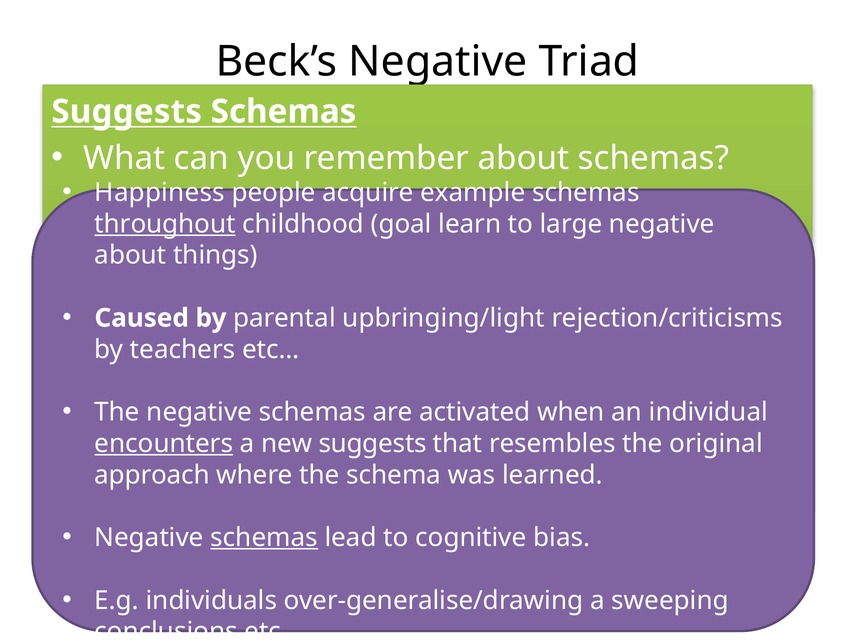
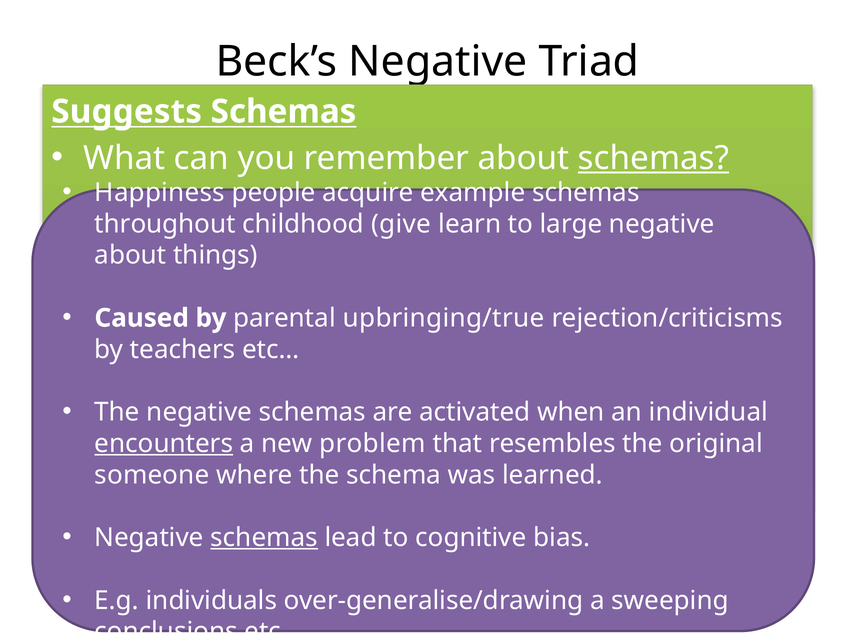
schemas underline: none -> present (654, 158)
throughout underline: present -> none (165, 224)
goal: goal -> give (401, 224)
upbringing/light: upbringing/light -> upbringing/true (444, 318)
new suggests: suggests -> problem (372, 443)
approach: approach -> someone (152, 474)
